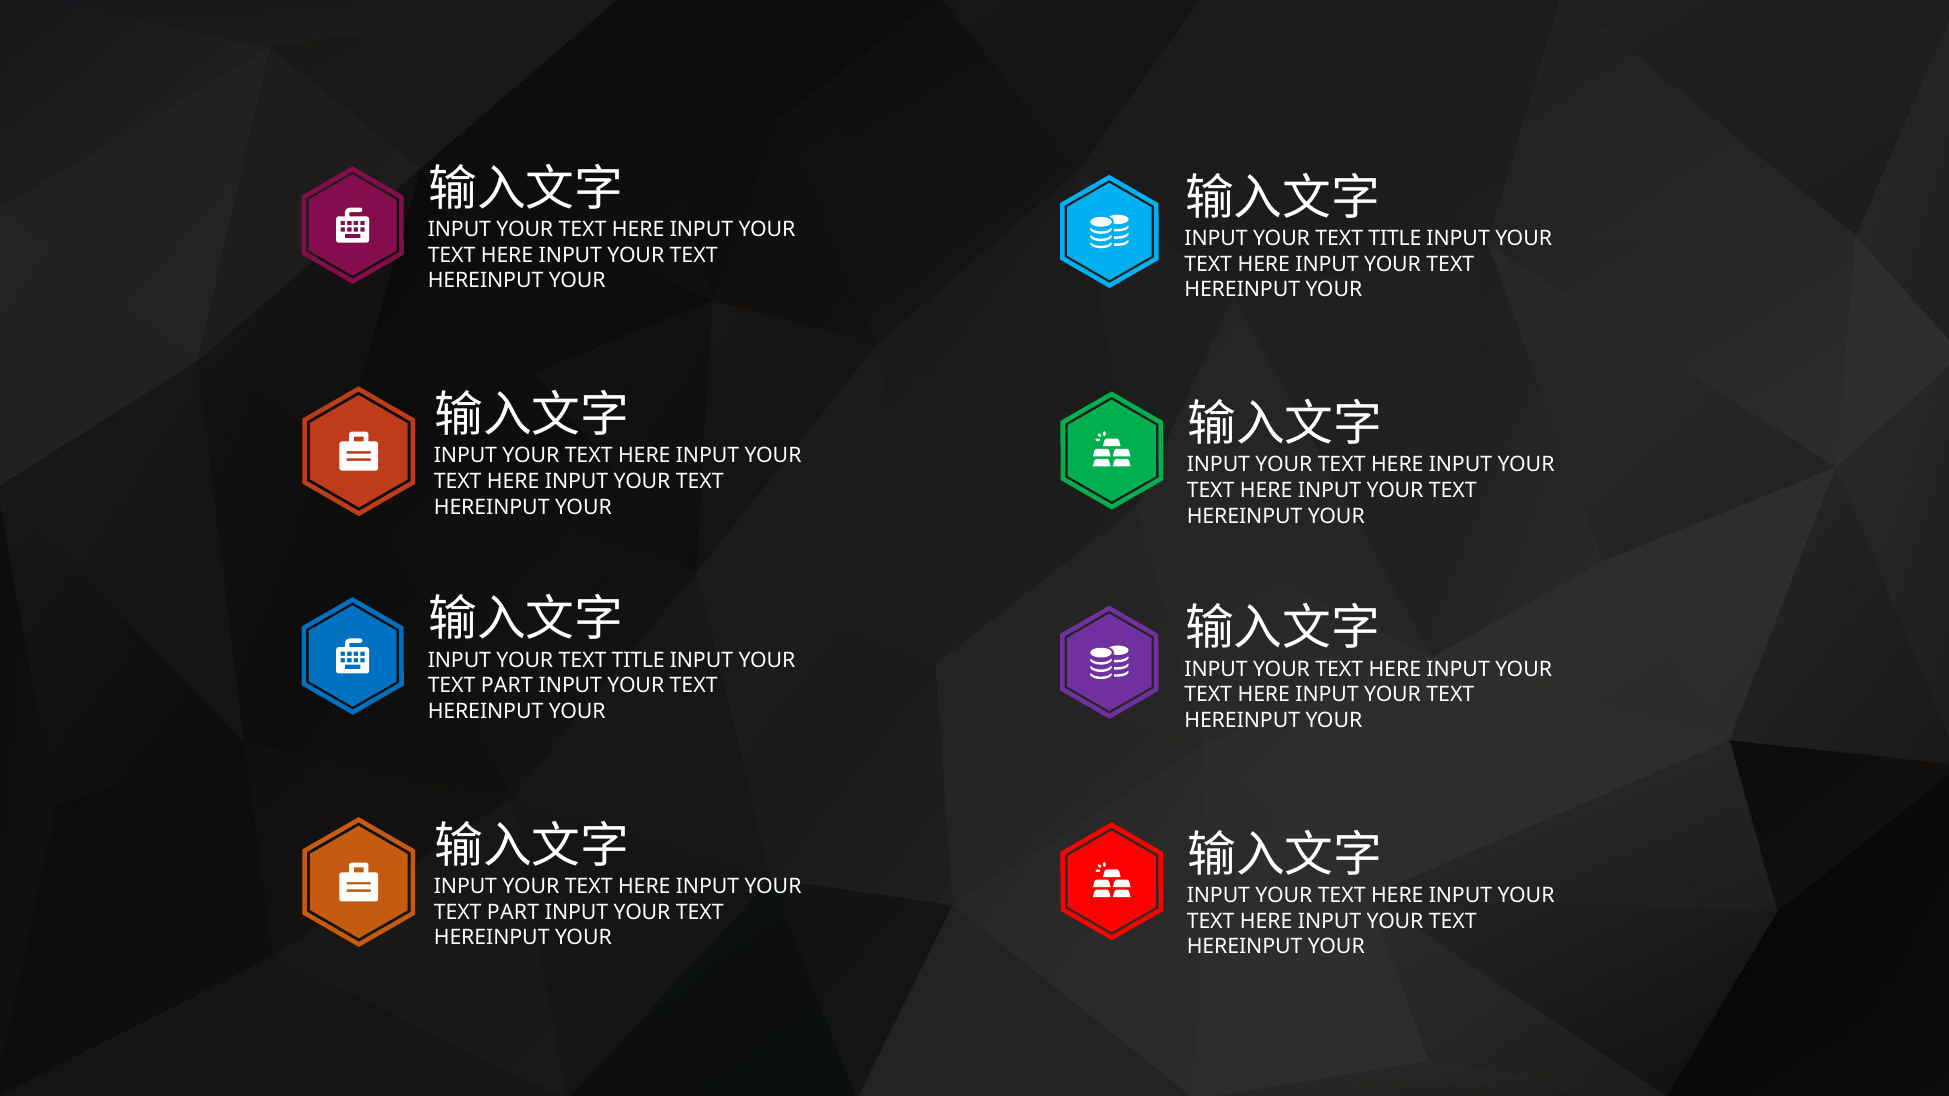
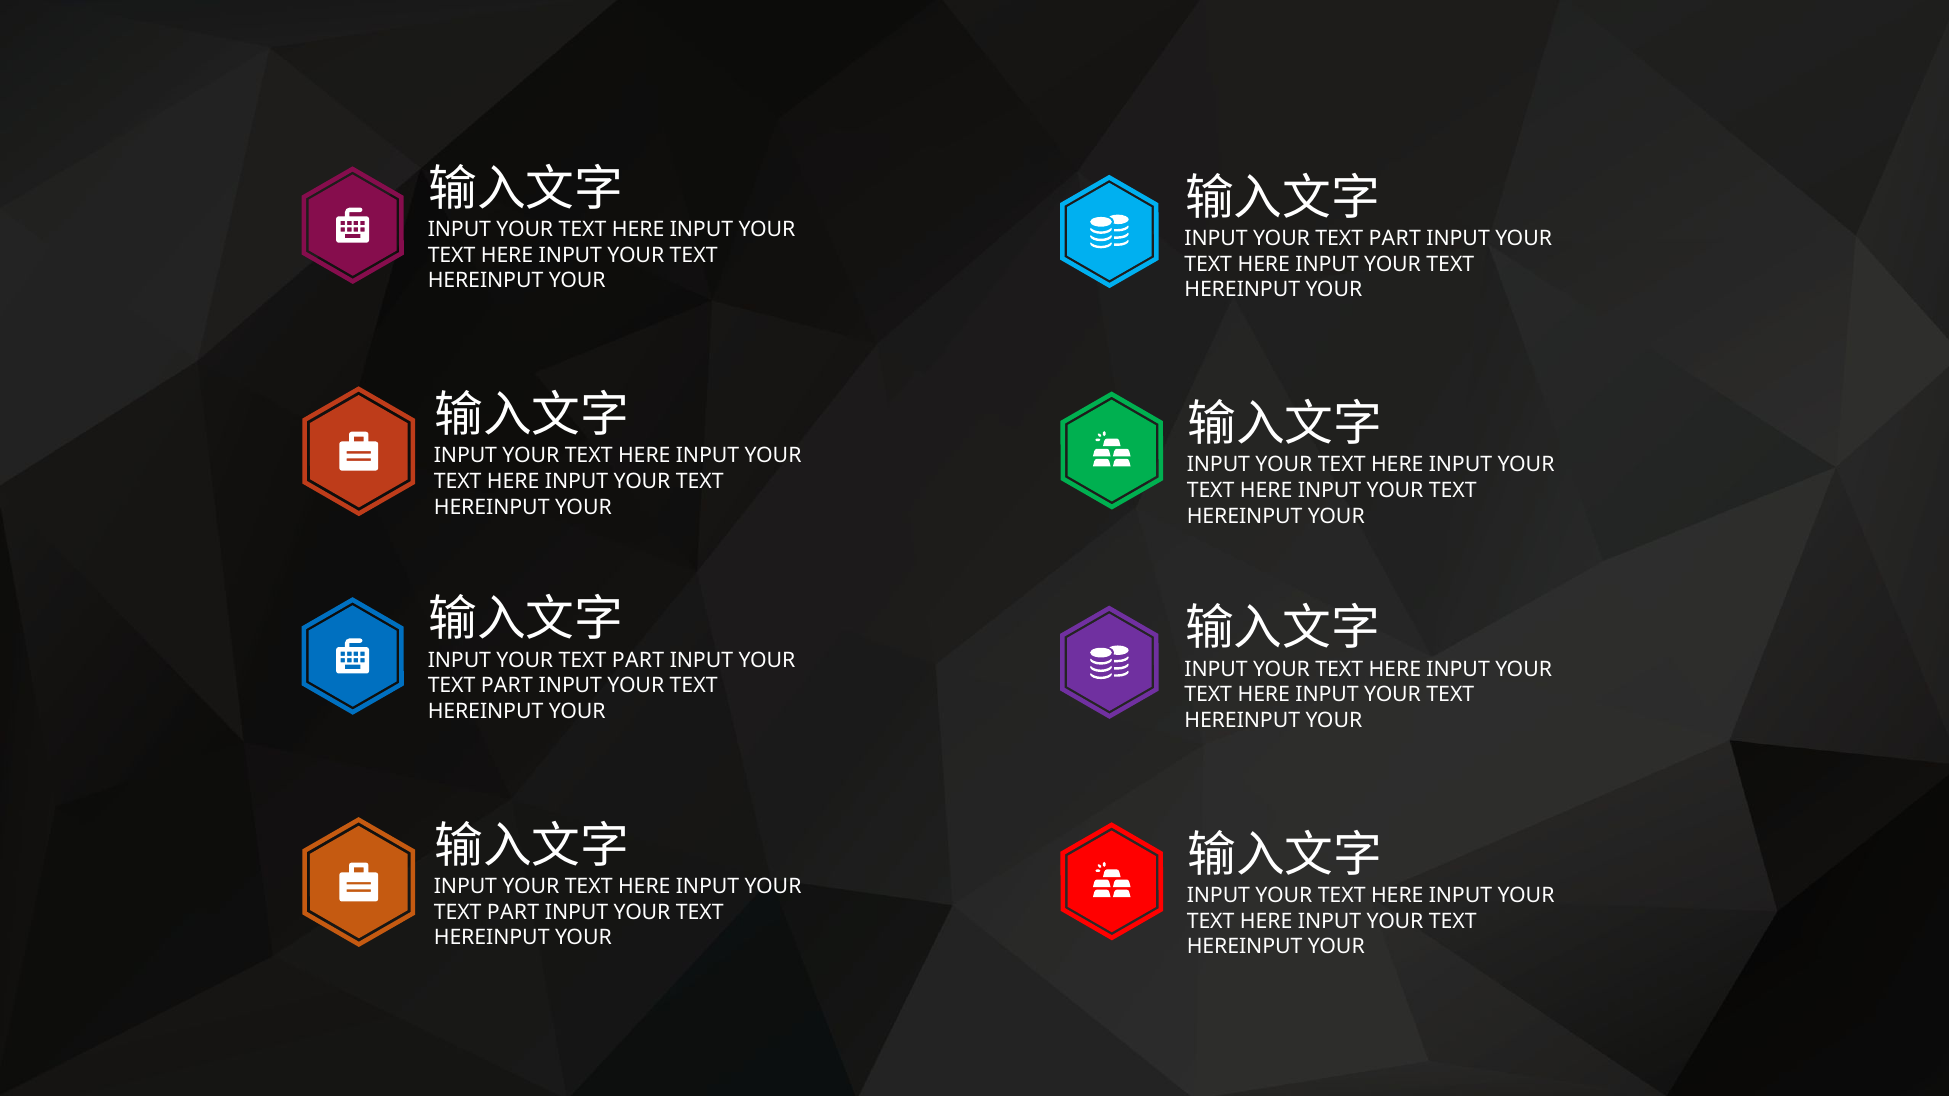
TITLE: TITLE -> PART (1395, 239)
TITLE: TITLE -> PART (638, 661)
